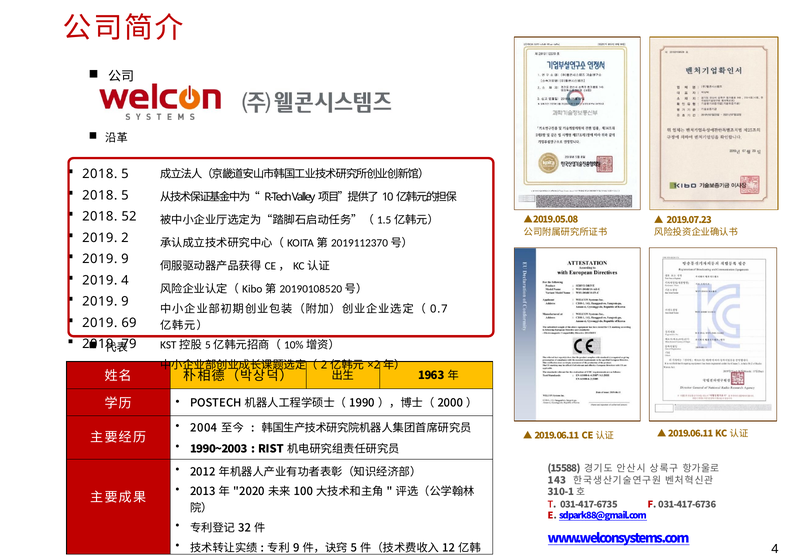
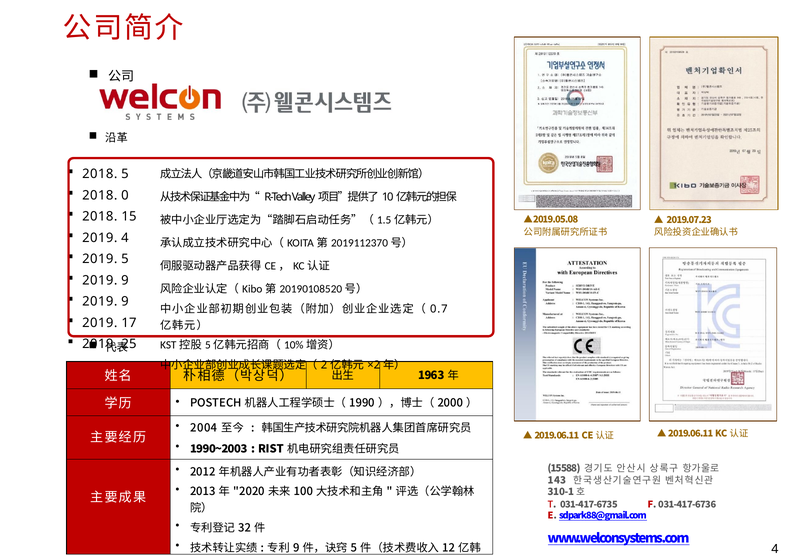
5: 5 -> 0 (125, 195)
52: 52 -> 15 (129, 216)
2019 2: 2 -> 4 (125, 238)
9: 9 -> 5 (125, 259)
4: 4 -> 9 (125, 280)
69: 69 -> 17 (129, 323)
79: 79 -> 25 (129, 344)
